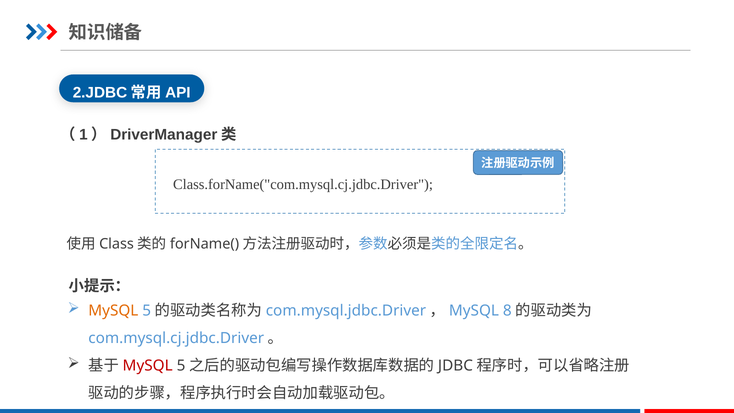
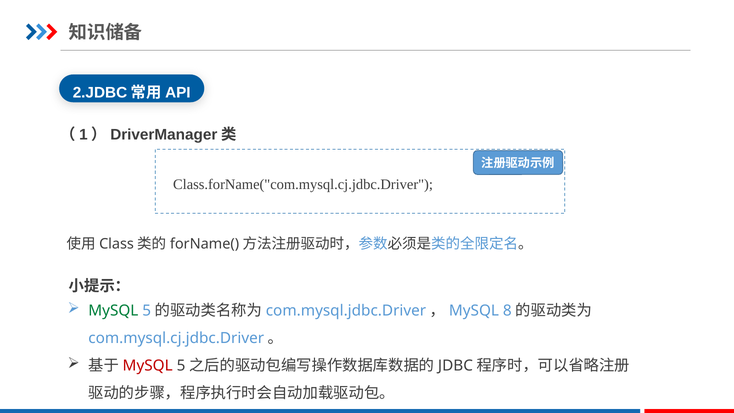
MySQL colour: orange -> green (113, 311)
